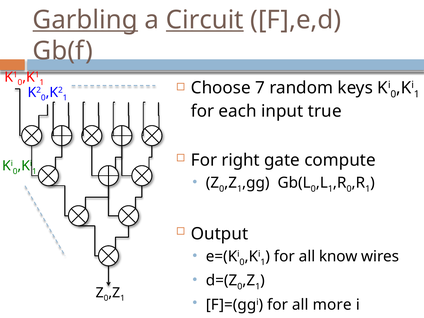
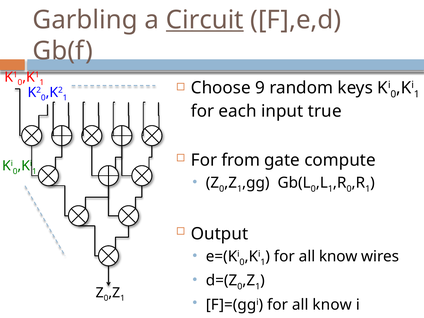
Garbling underline: present -> none (85, 20)
7: 7 -> 9 (260, 88)
right: right -> from (241, 160)
F]=(ggi for all more: more -> know (332, 305)
